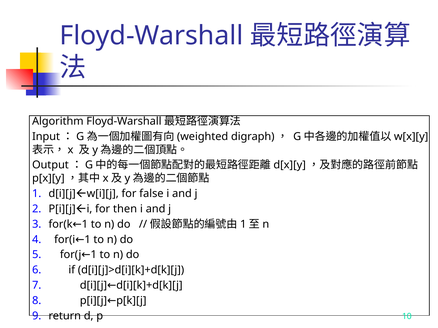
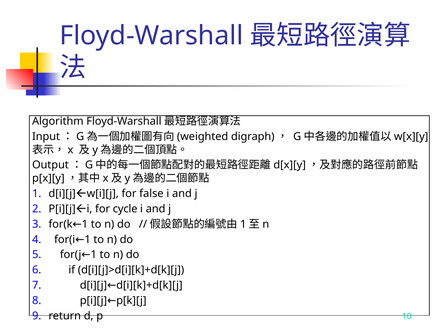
then: then -> cycle (125, 209)
